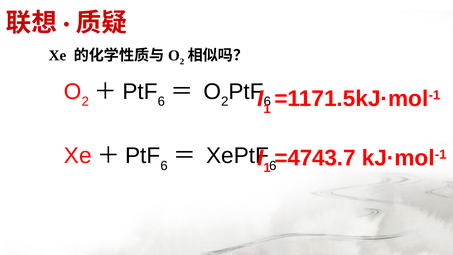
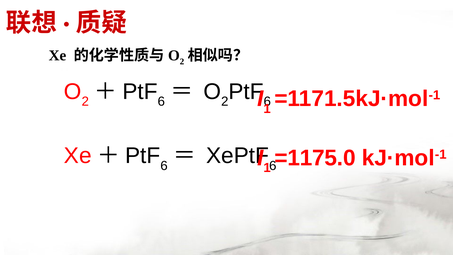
=4743.7: =4743.7 -> =1175.0 (315, 158)
